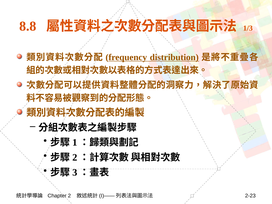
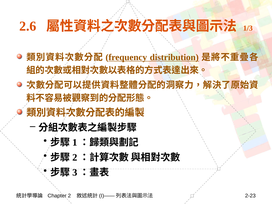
8.8: 8.8 -> 2.6 (28, 26)
